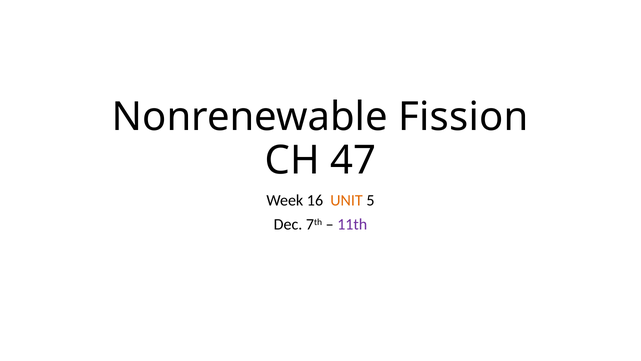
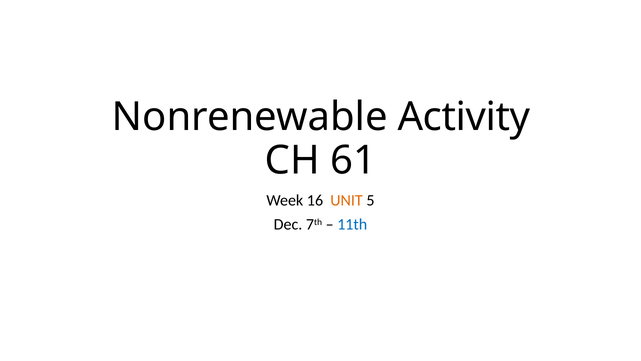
Fission: Fission -> Activity (464, 117)
47: 47 -> 61 (353, 160)
11th colour: purple -> blue (352, 224)
